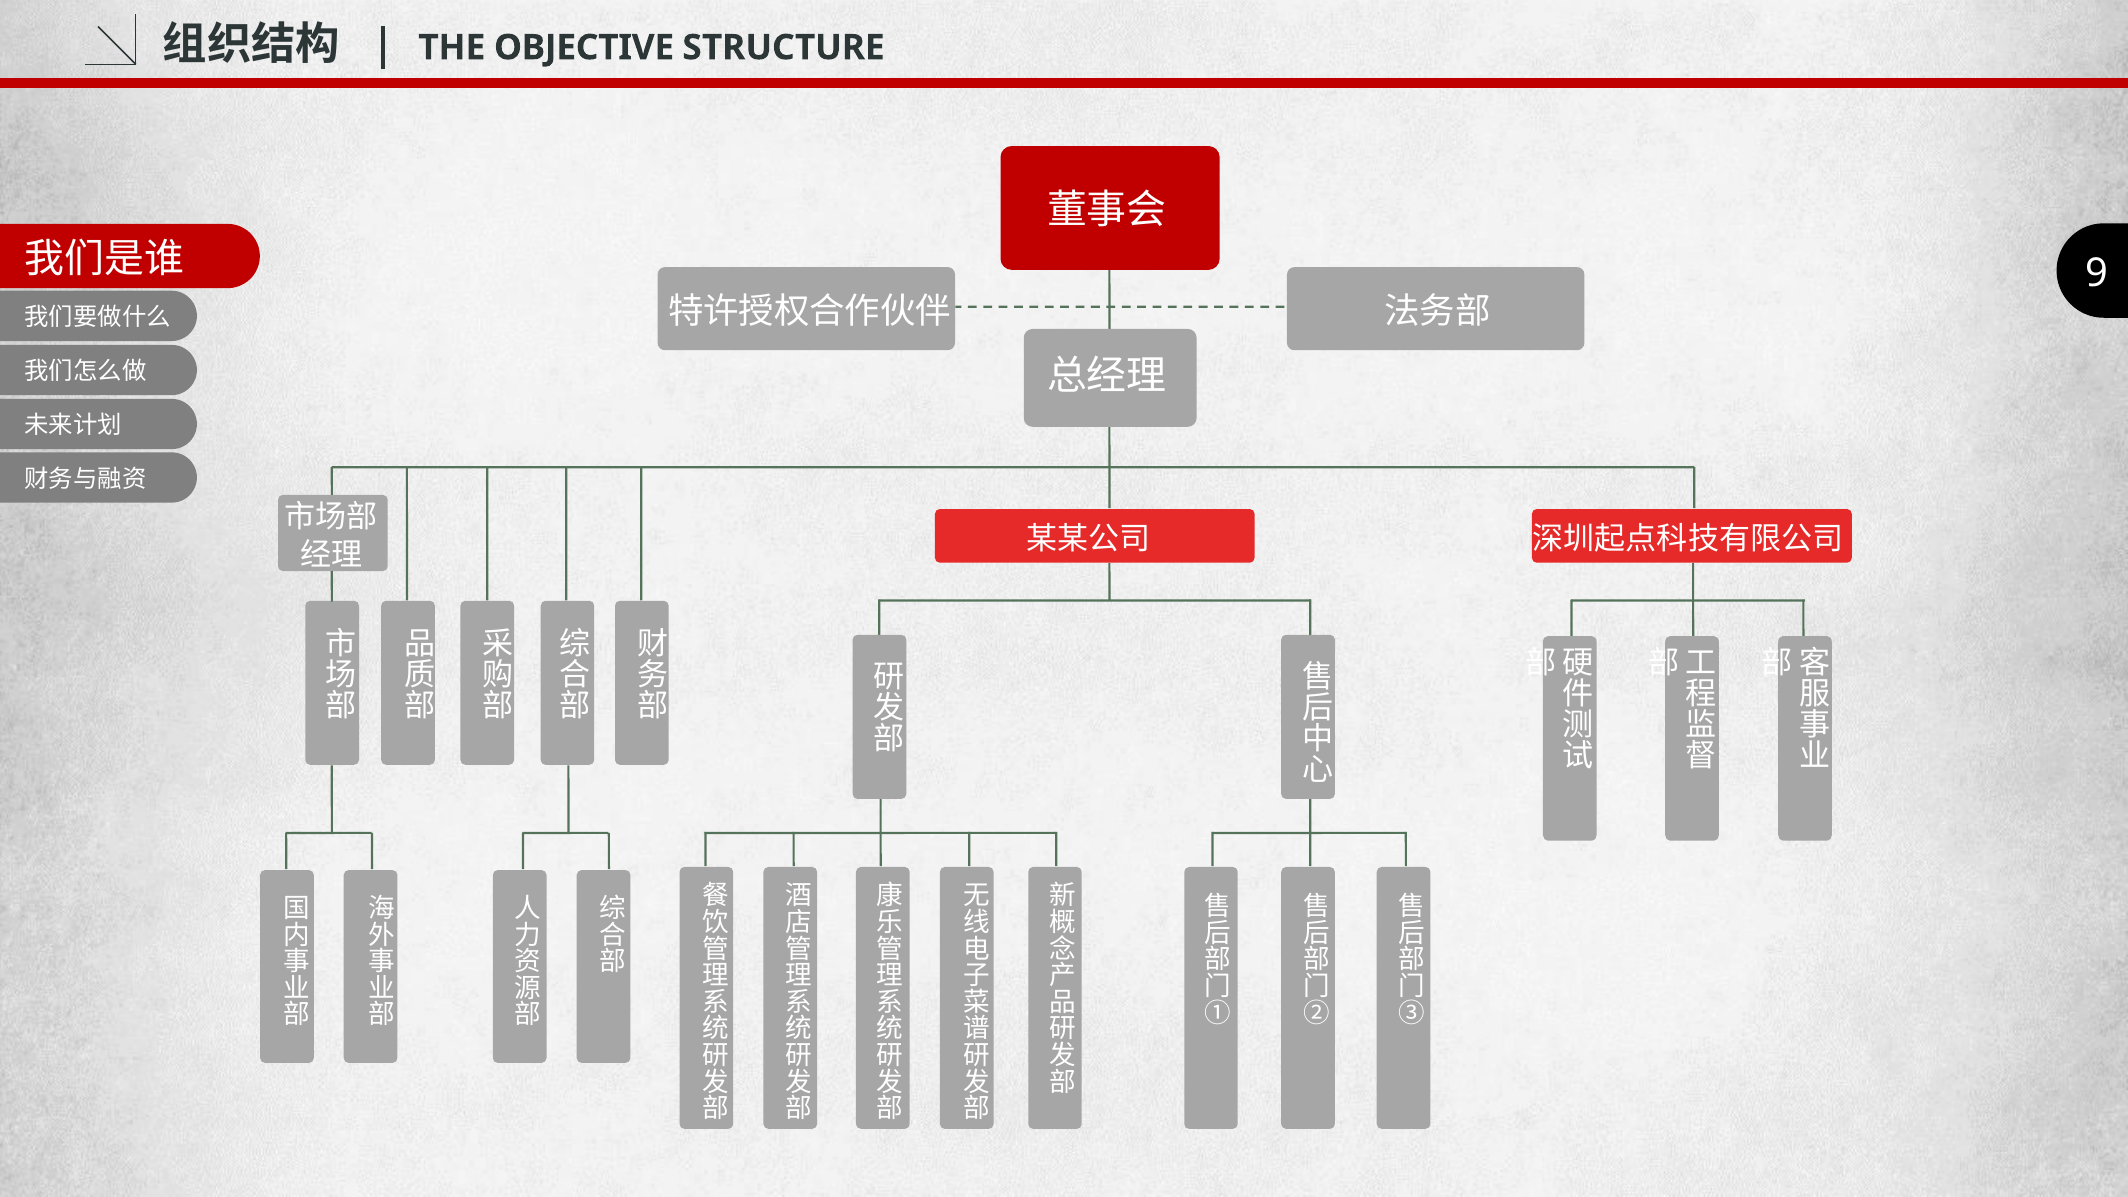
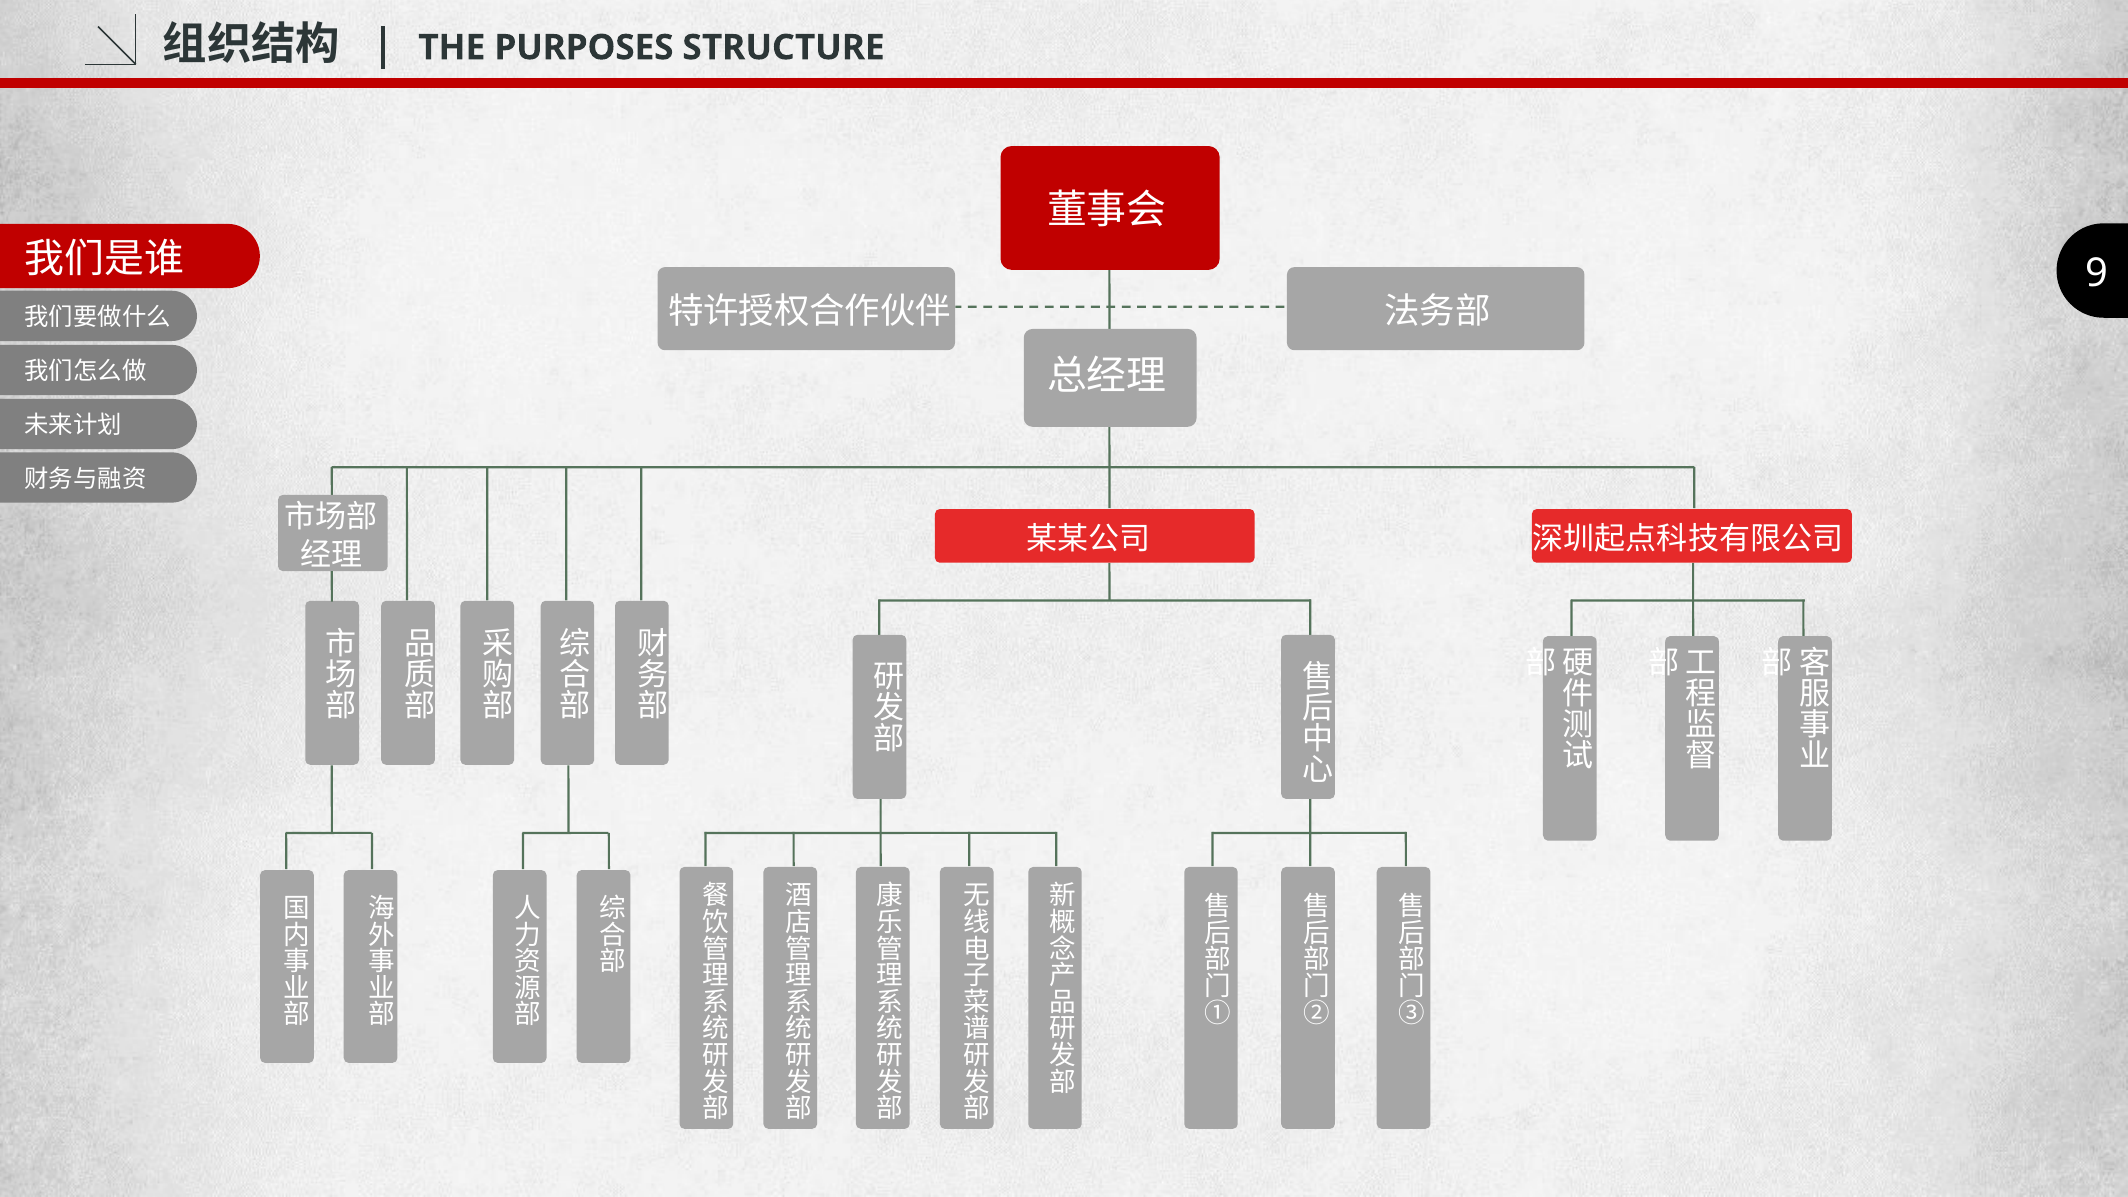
OBJECTIVE: OBJECTIVE -> PURPOSES (584, 48)
